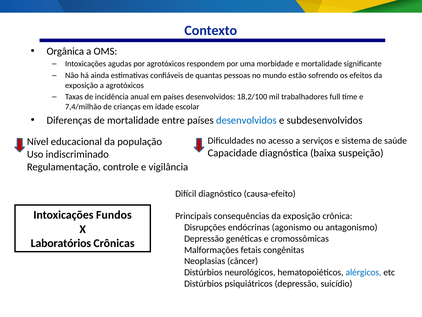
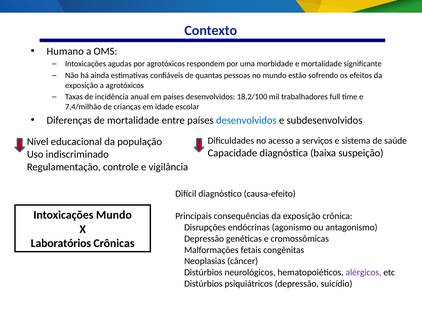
Orgânica: Orgânica -> Humano (65, 51)
Intoxicações Fundos: Fundos -> Mundo (114, 215)
alérgicos colour: blue -> purple (363, 272)
